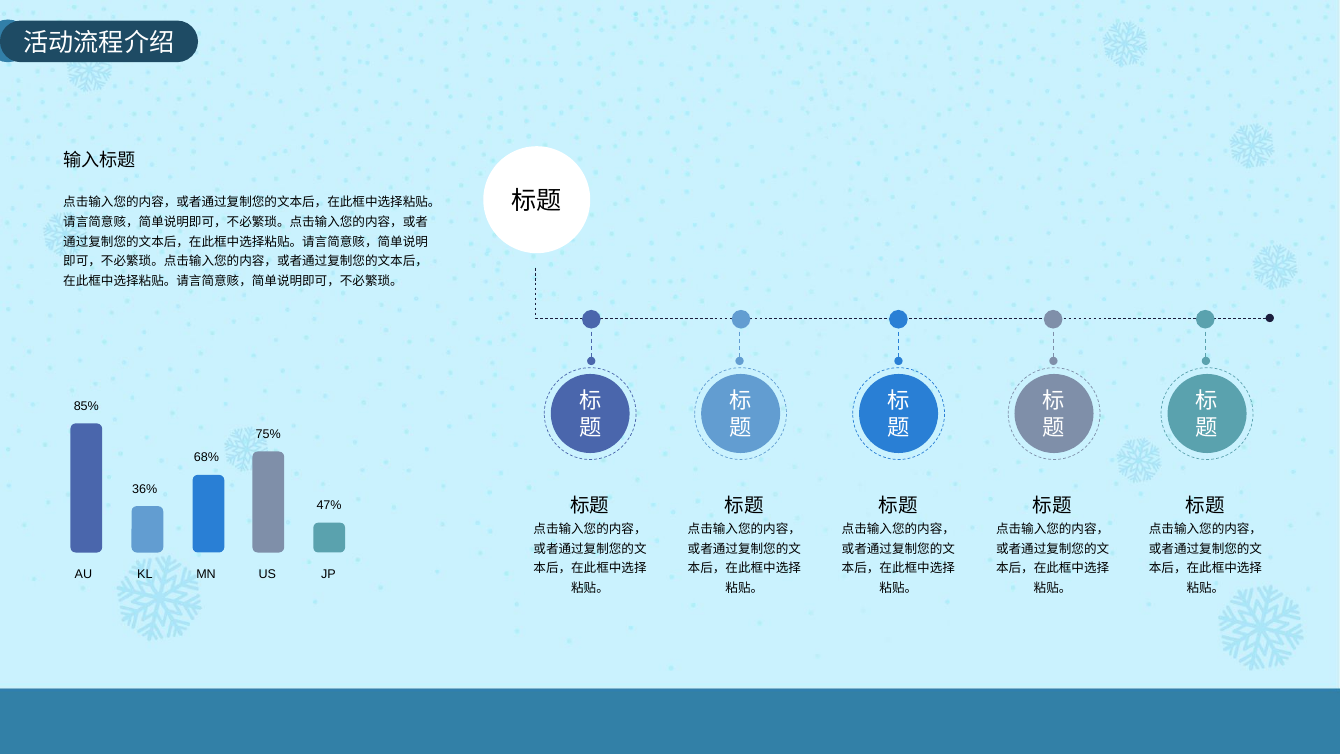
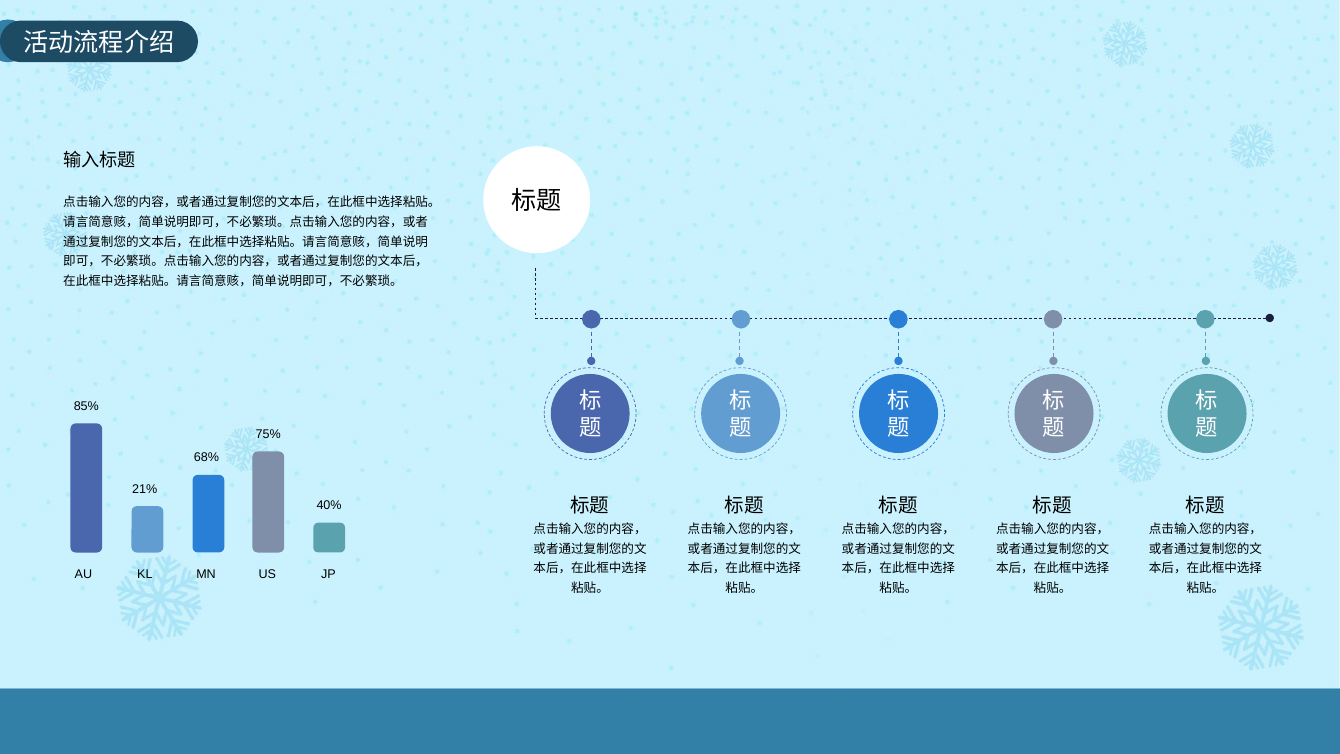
36%: 36% -> 21% (145, 489)
47%: 47% -> 40% (329, 506)
